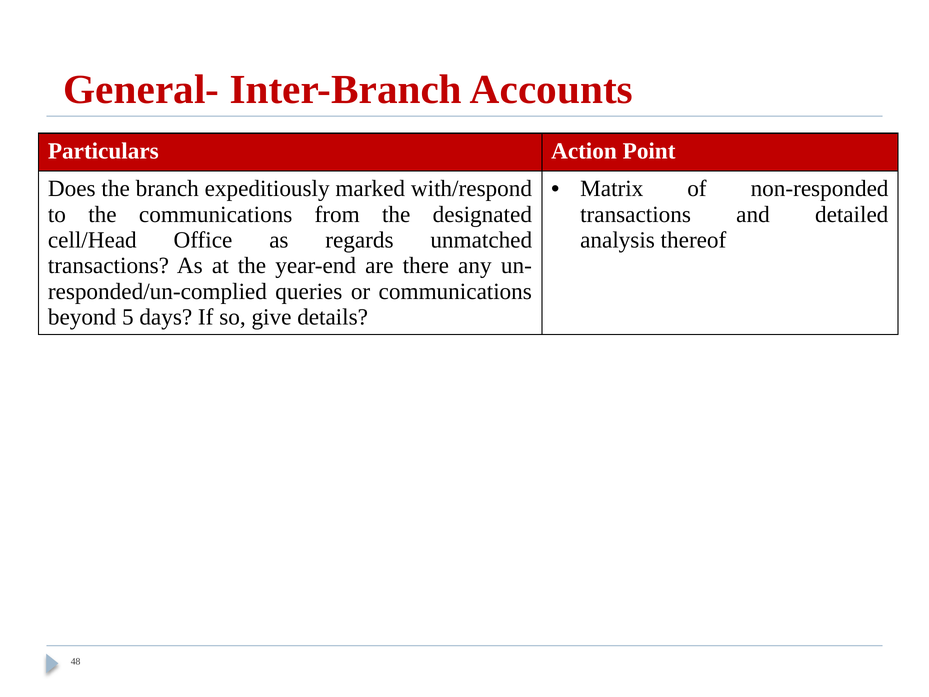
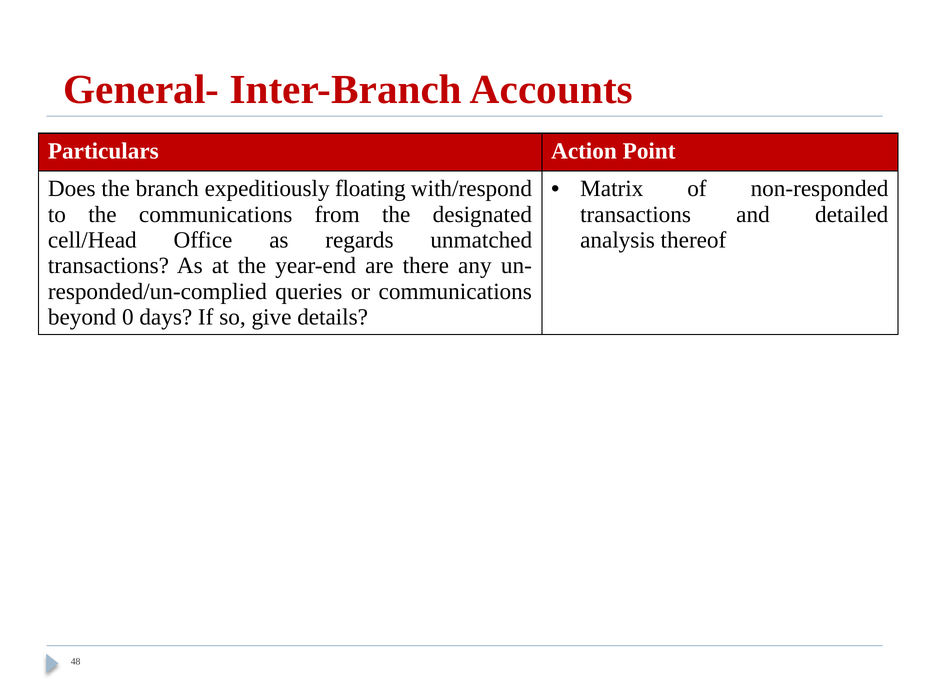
marked: marked -> floating (370, 189)
5: 5 -> 0 (128, 317)
